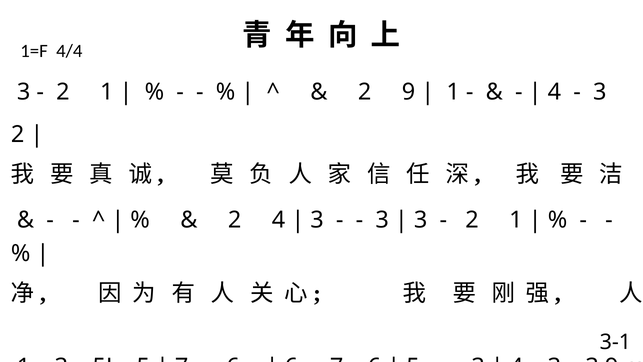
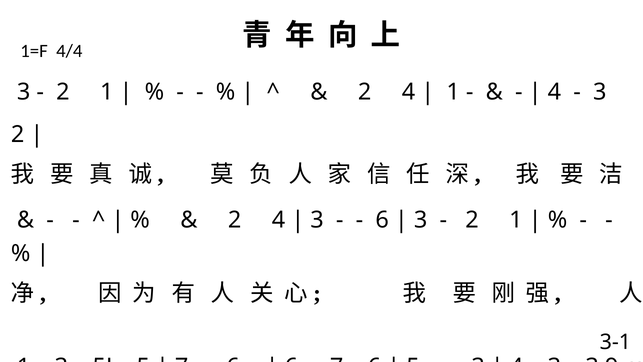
9: 9 -> 4 (409, 92)
3: 3 -> 6 (382, 220)
